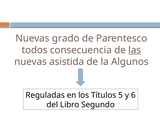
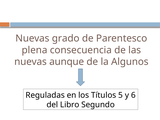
todos: todos -> plena (35, 50)
las underline: present -> none (135, 50)
asistida: asistida -> aunque (67, 62)
